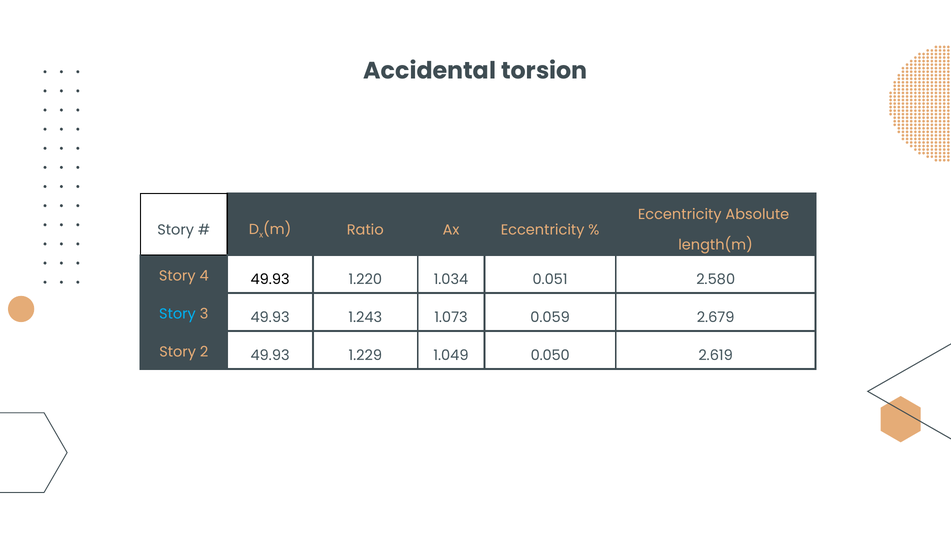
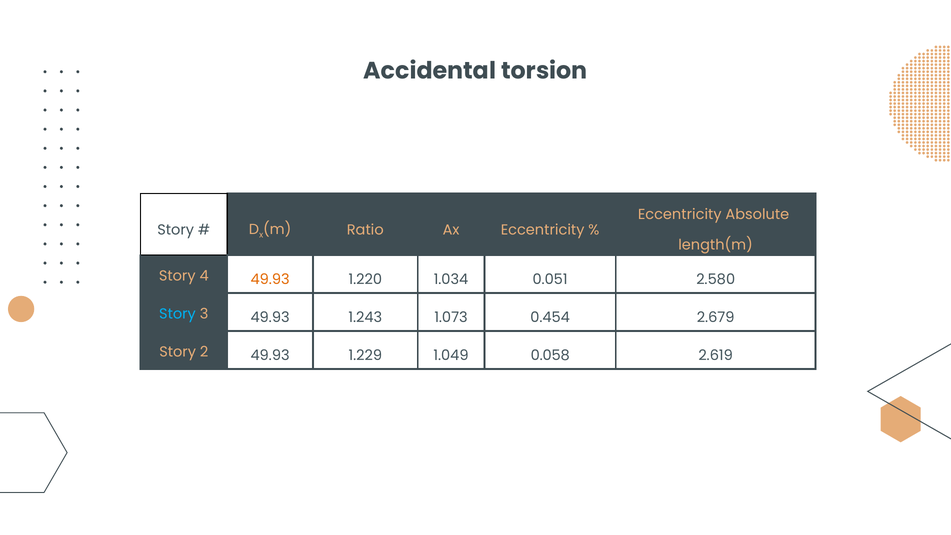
49.93 colour: black -> orange (270, 279)
0.059: 0.059 -> 0.454 (550, 317)
0.050: 0.050 -> 0.058 (550, 356)
